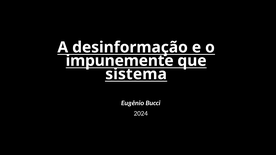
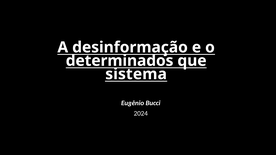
impunemente: impunemente -> determinados (120, 61)
